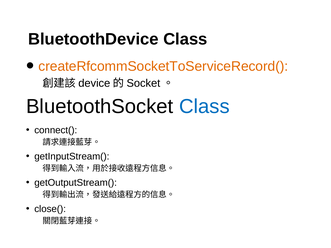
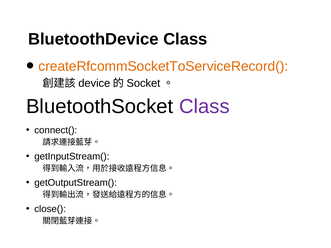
Class colour: blue -> purple (204, 107)
